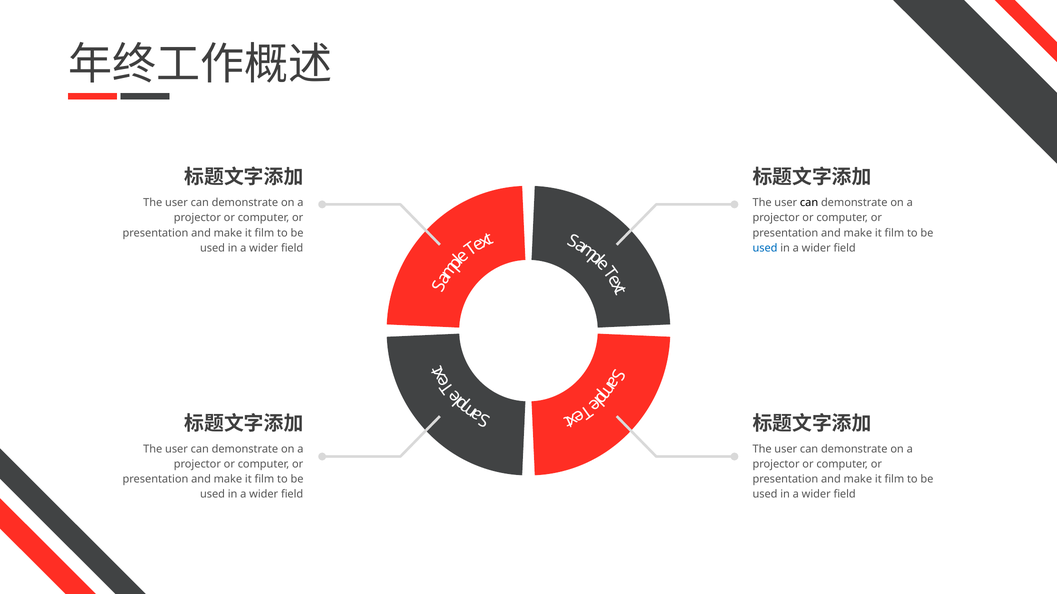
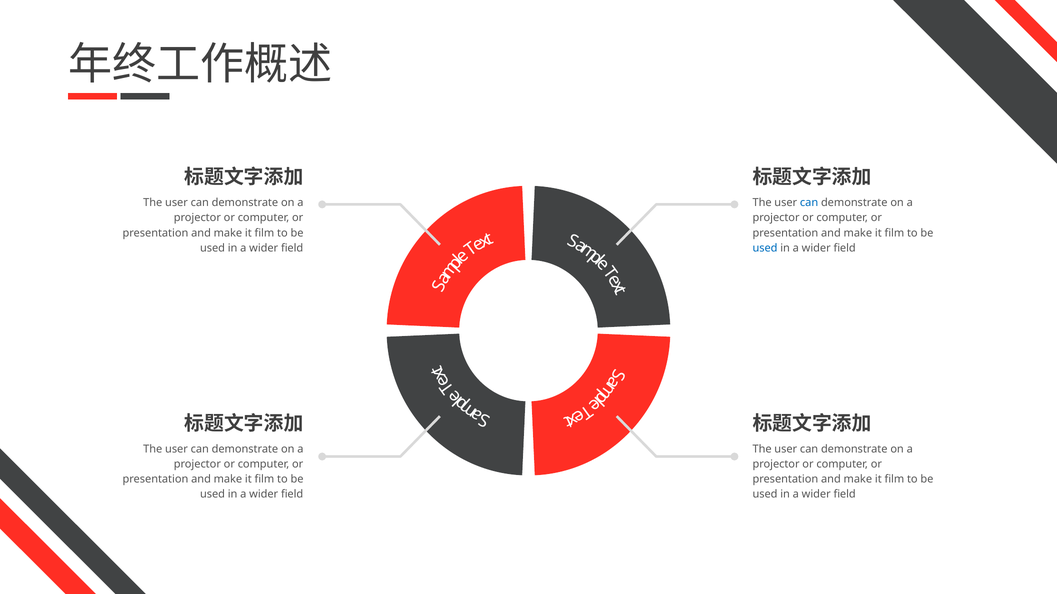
can colour: black -> blue (809, 203)
